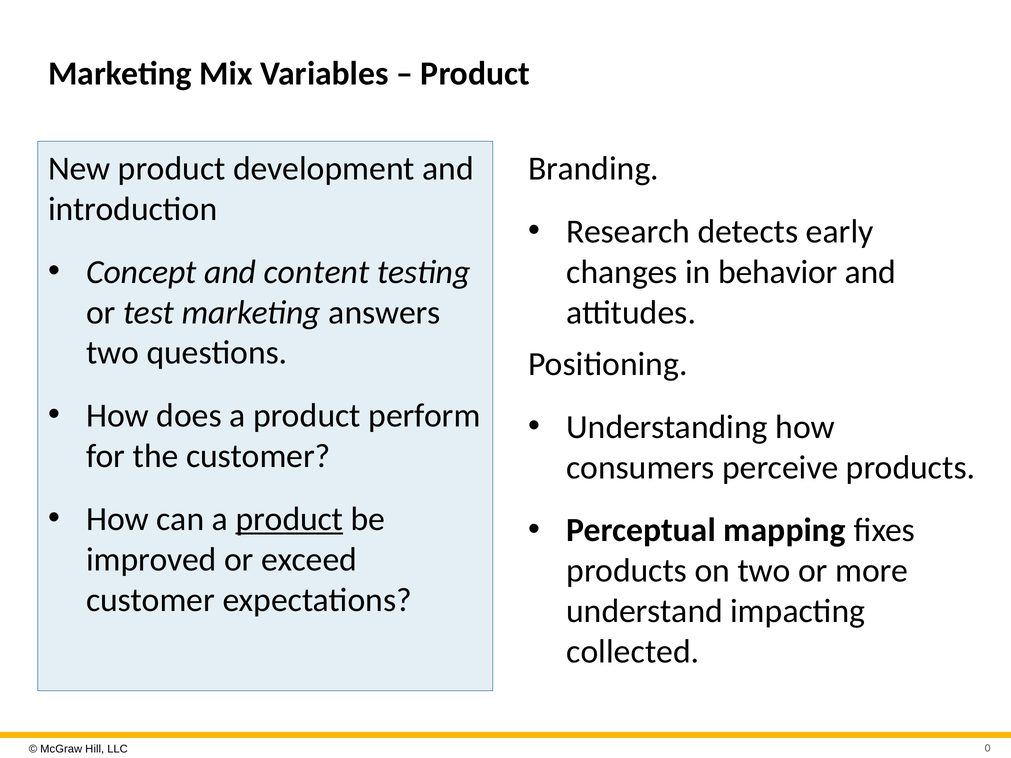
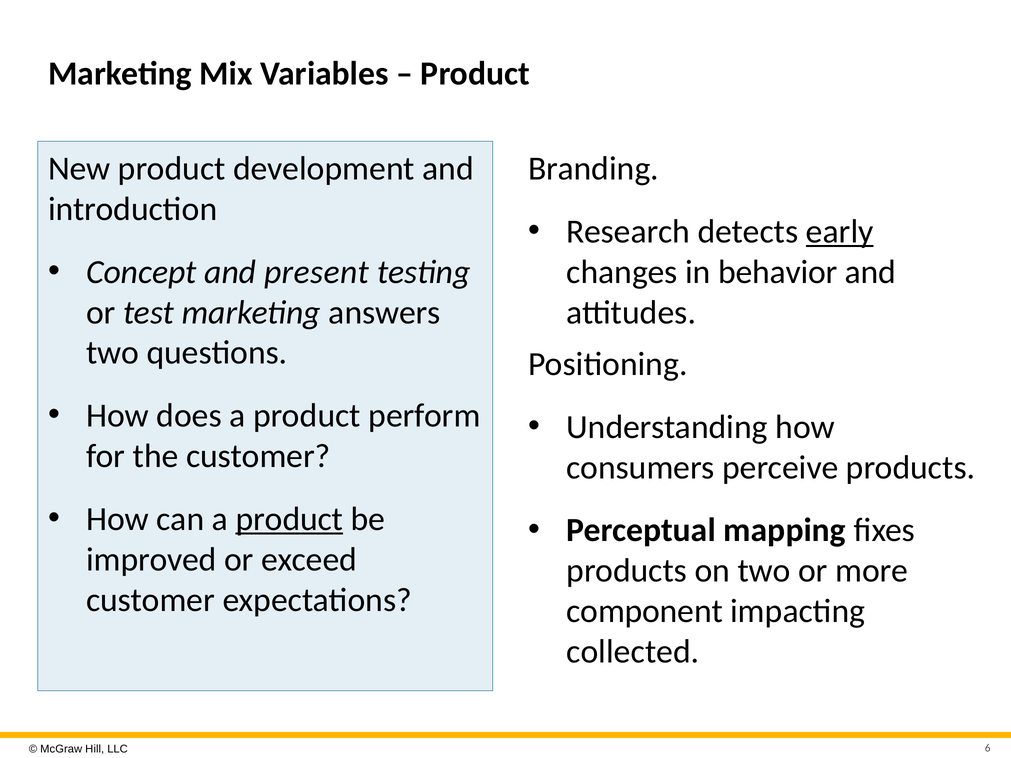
early underline: none -> present (840, 232)
content: content -> present (317, 272)
understand: understand -> component (645, 611)
0: 0 -> 6 (988, 749)
